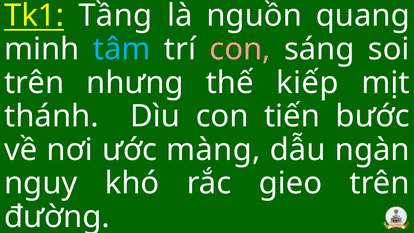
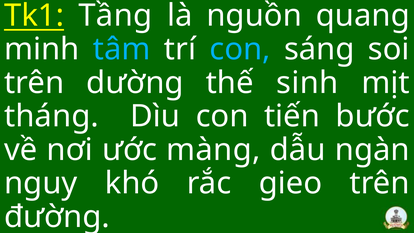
con colour: pink -> light blue (240, 49)
nhưng: nhưng -> dường (135, 83)
kiếp: kiếp -> sinh (307, 83)
thánh: thánh -> tháng (51, 116)
